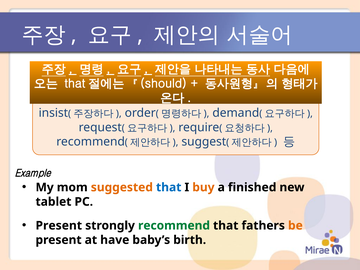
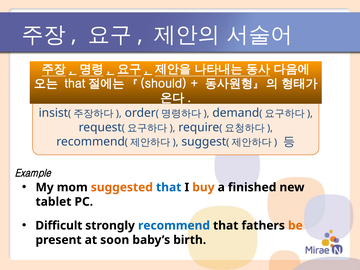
Present: Present -> Difficult (59, 226)
recommend colour: green -> blue (174, 226)
have: have -> soon (115, 240)
